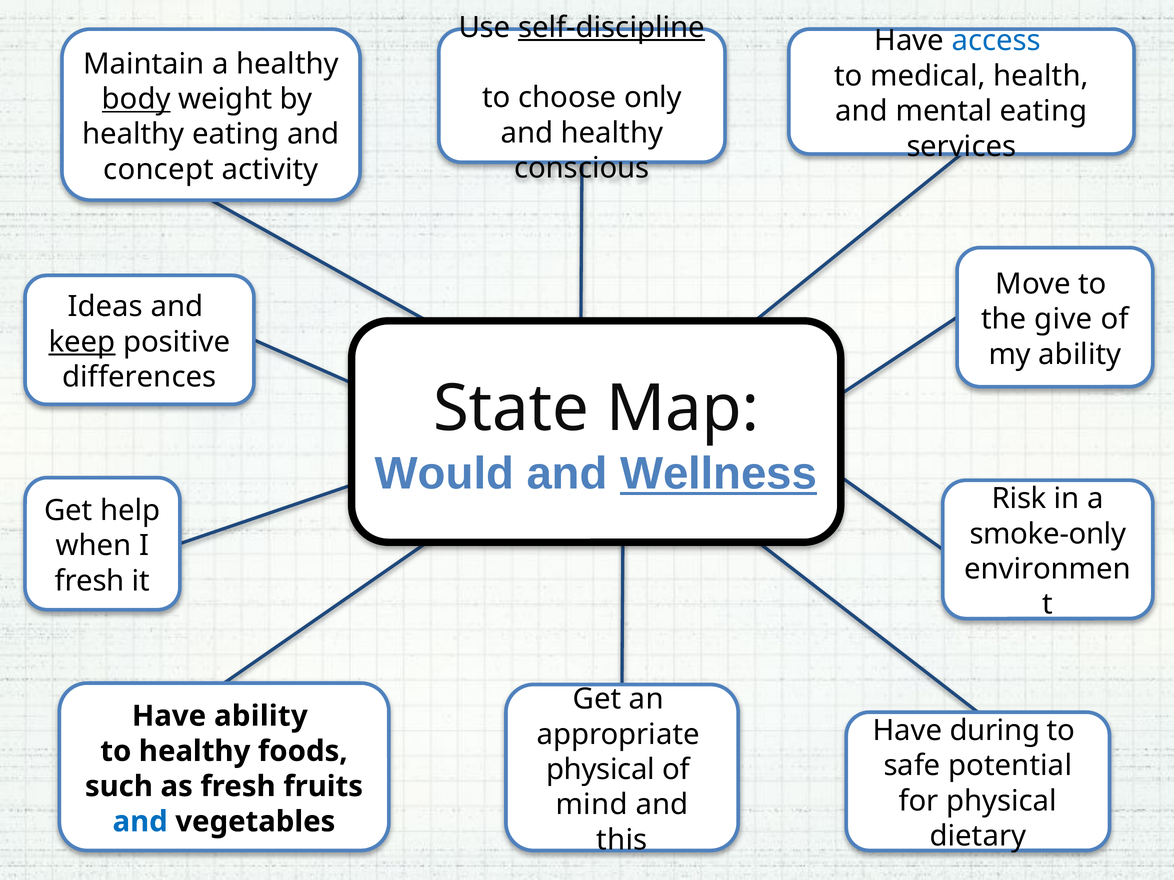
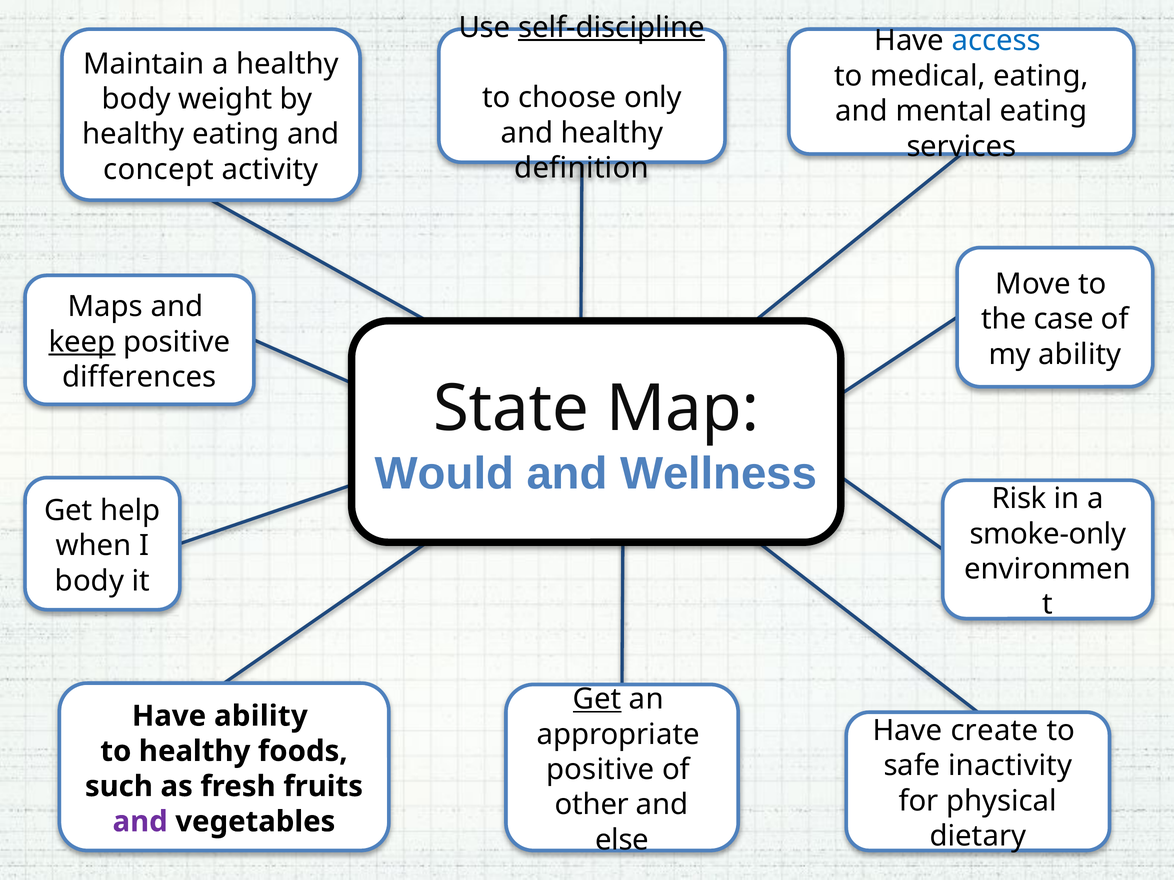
medical health: health -> eating (1041, 76)
body underline: present -> none (136, 99)
conscious: conscious -> definition (582, 168)
Ideas: Ideas -> Maps (105, 307)
give: give -> case (1064, 319)
Wellness underline: present -> none (719, 474)
fresh: fresh -> body (89, 581)
Get underline: none -> present (597, 700)
during: during -> create (995, 731)
potential: potential -> inactivity (1010, 766)
physical: physical -> positive (600, 770)
mind: mind -> other (592, 805)
and colour: blue -> purple (140, 822)
this: this -> else (622, 840)
